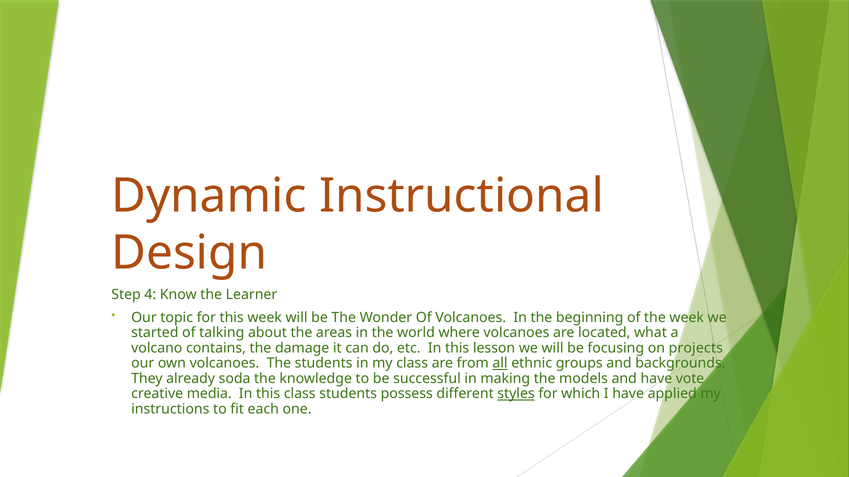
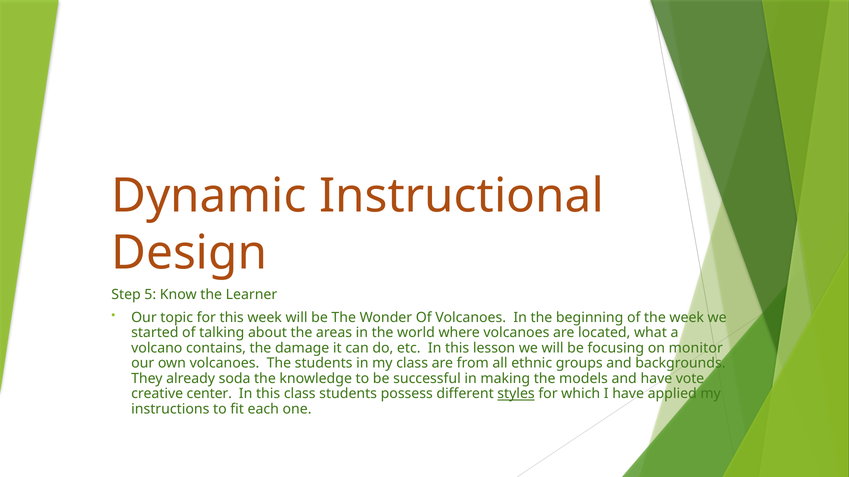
4: 4 -> 5 (150, 295)
projects: projects -> monitor (696, 348)
all underline: present -> none (500, 364)
media: media -> center (209, 394)
